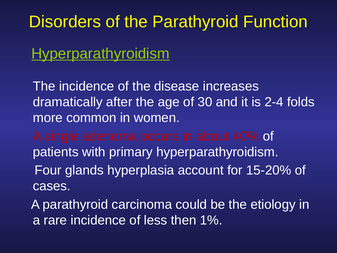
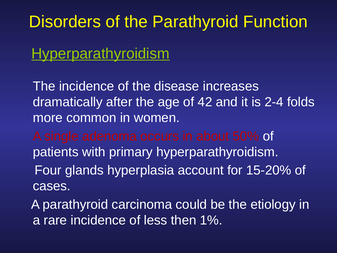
30: 30 -> 42 (205, 102)
40%: 40% -> 50% (246, 136)
